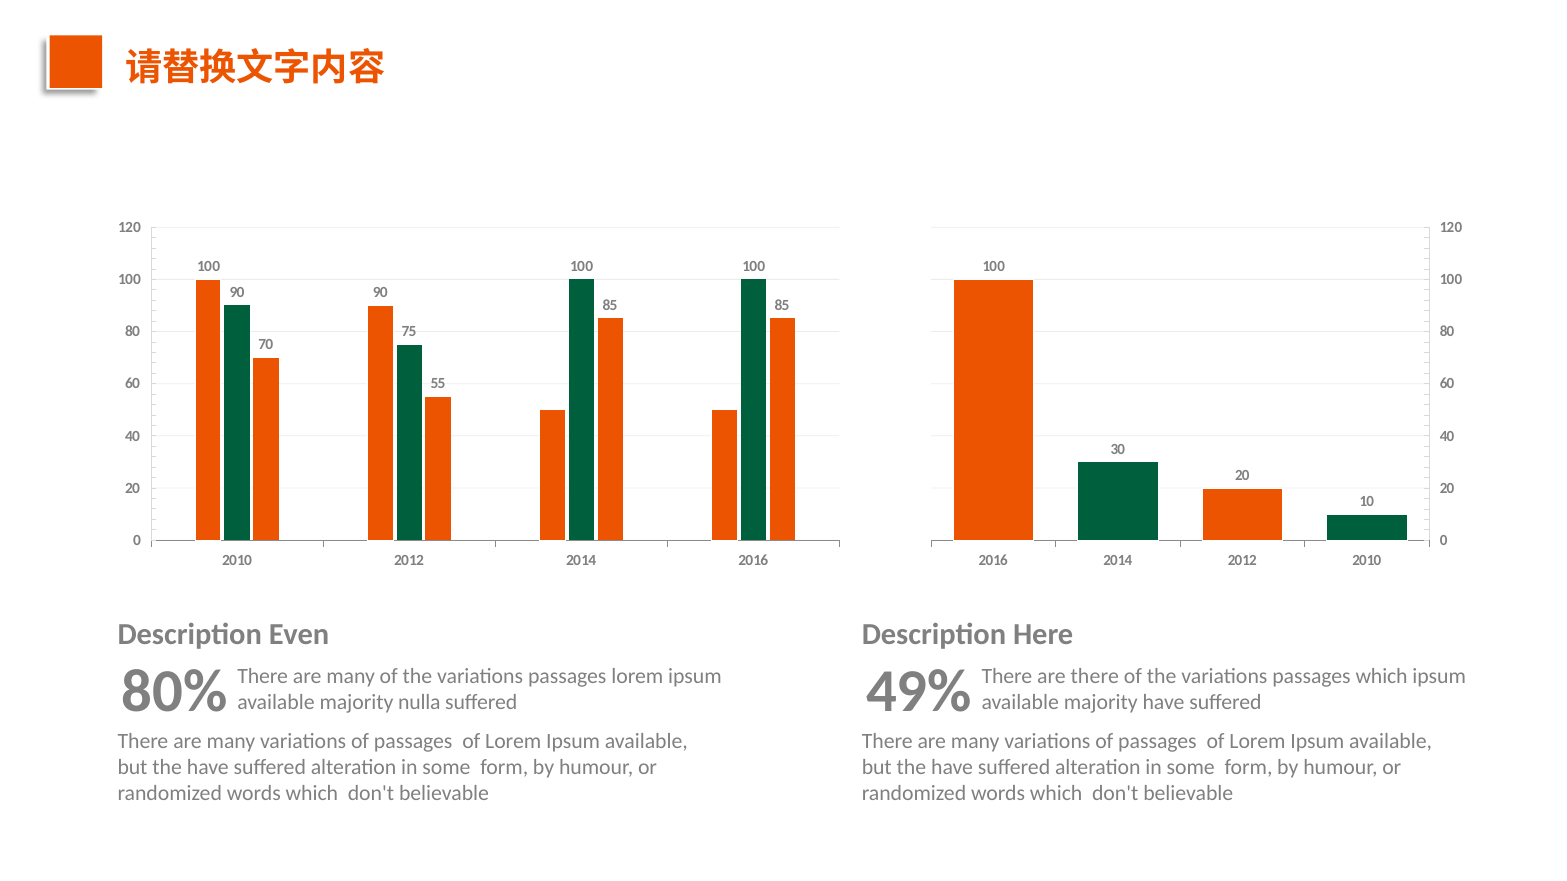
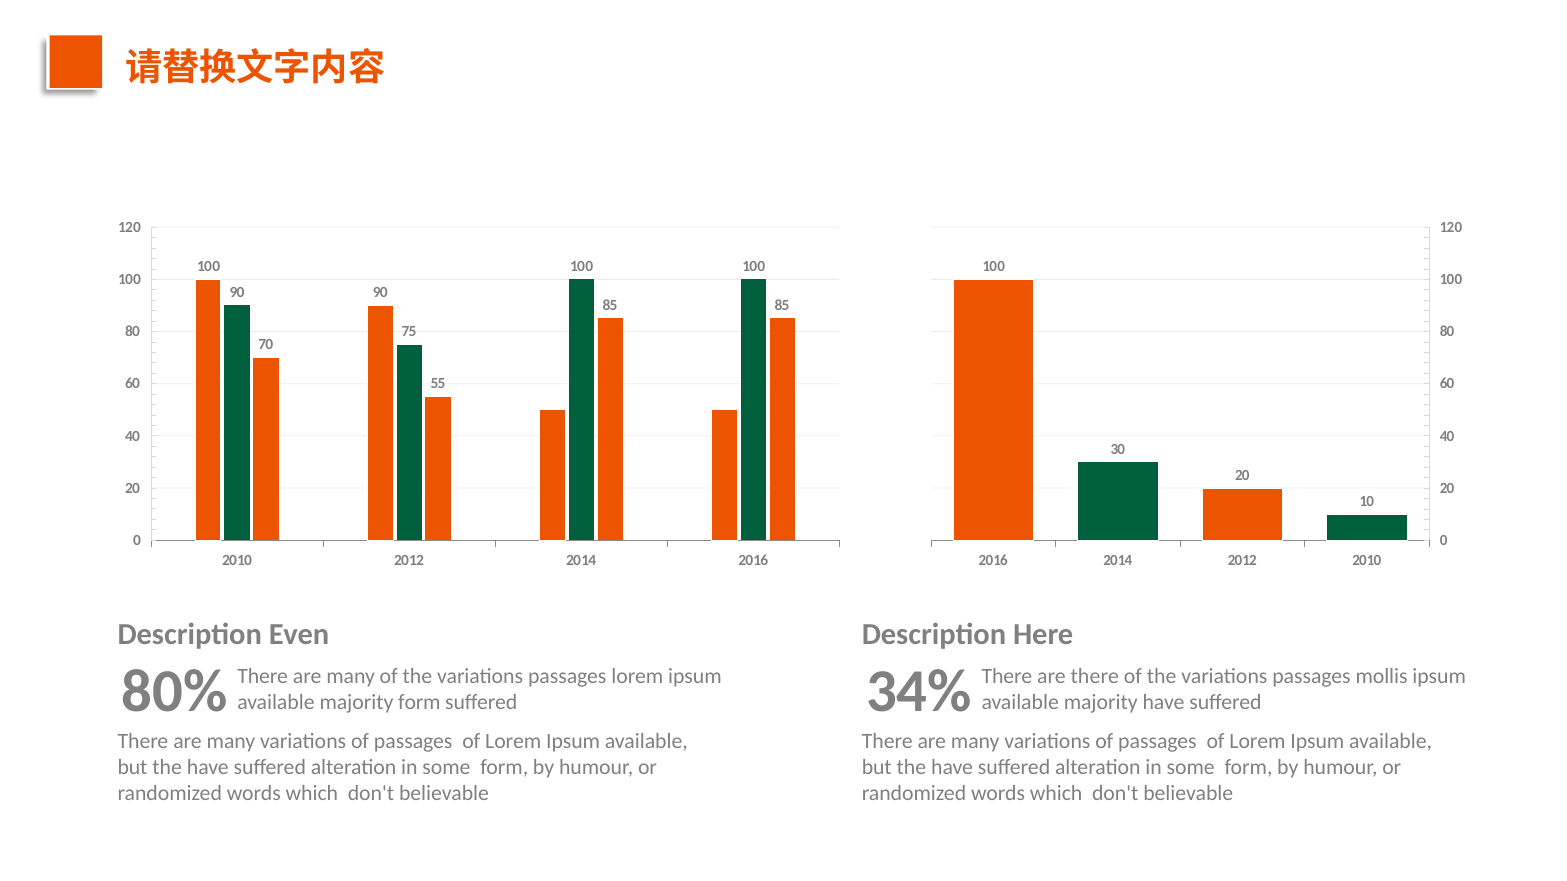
49%: 49% -> 34% (919, 692)
passages which: which -> mollis (1382, 676)
majority nulla: nulla -> form (419, 702)
